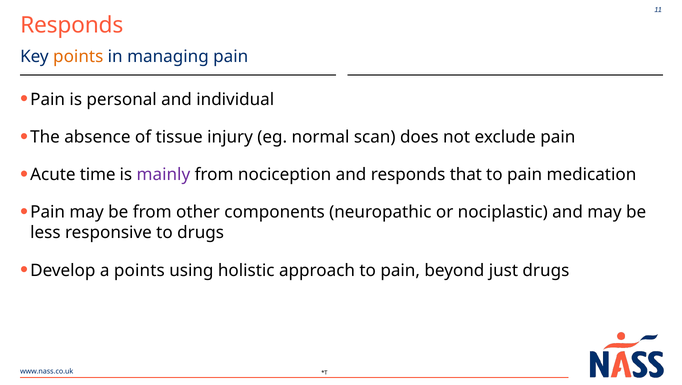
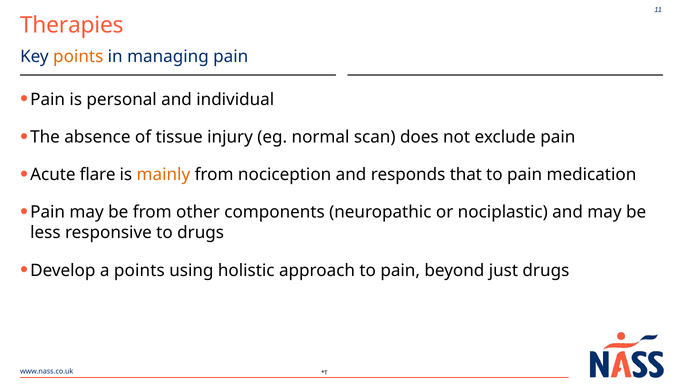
Responds: Responds -> Therapies (72, 25)
time: time -> flare (98, 174)
mainly colour: purple -> orange (163, 174)
